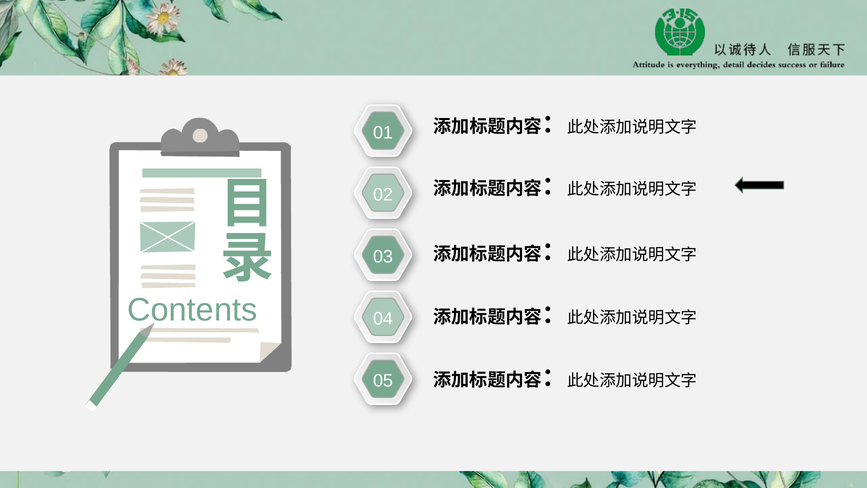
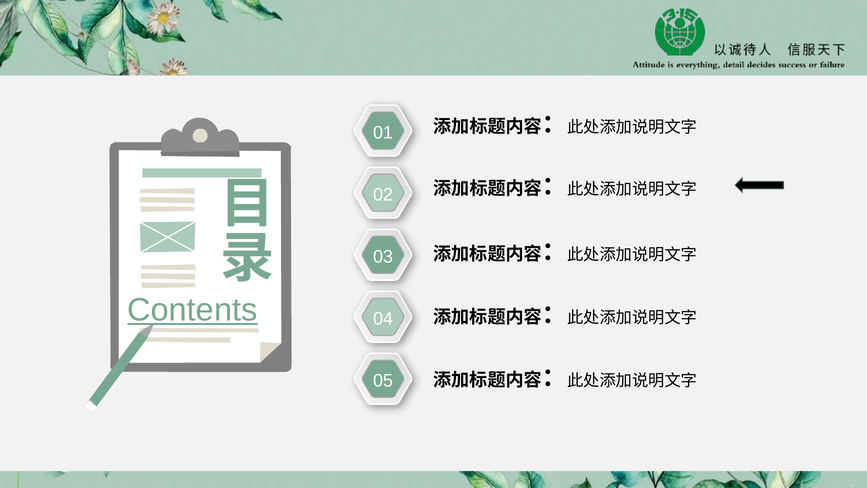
Contents underline: none -> present (192, 310)
